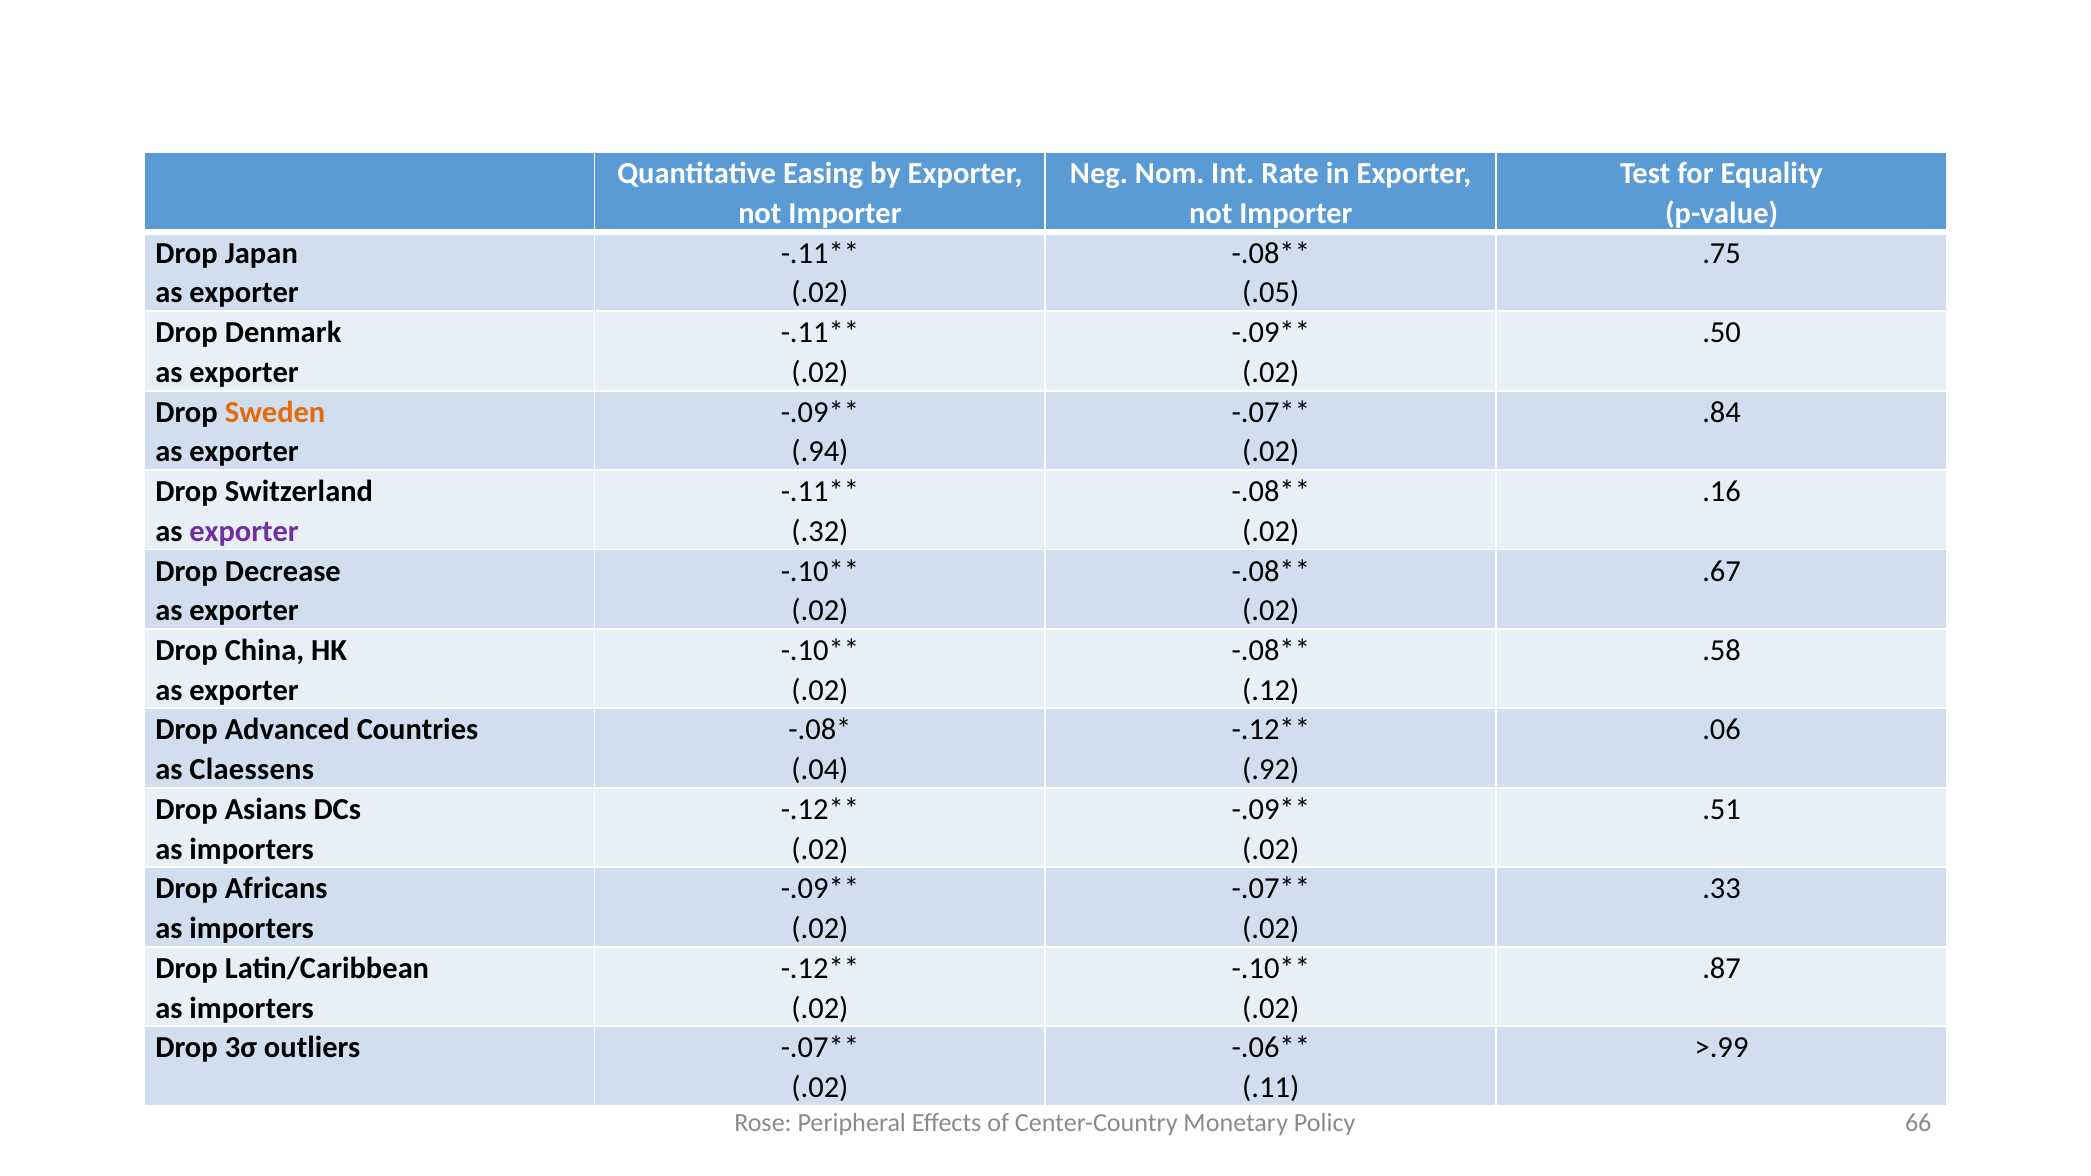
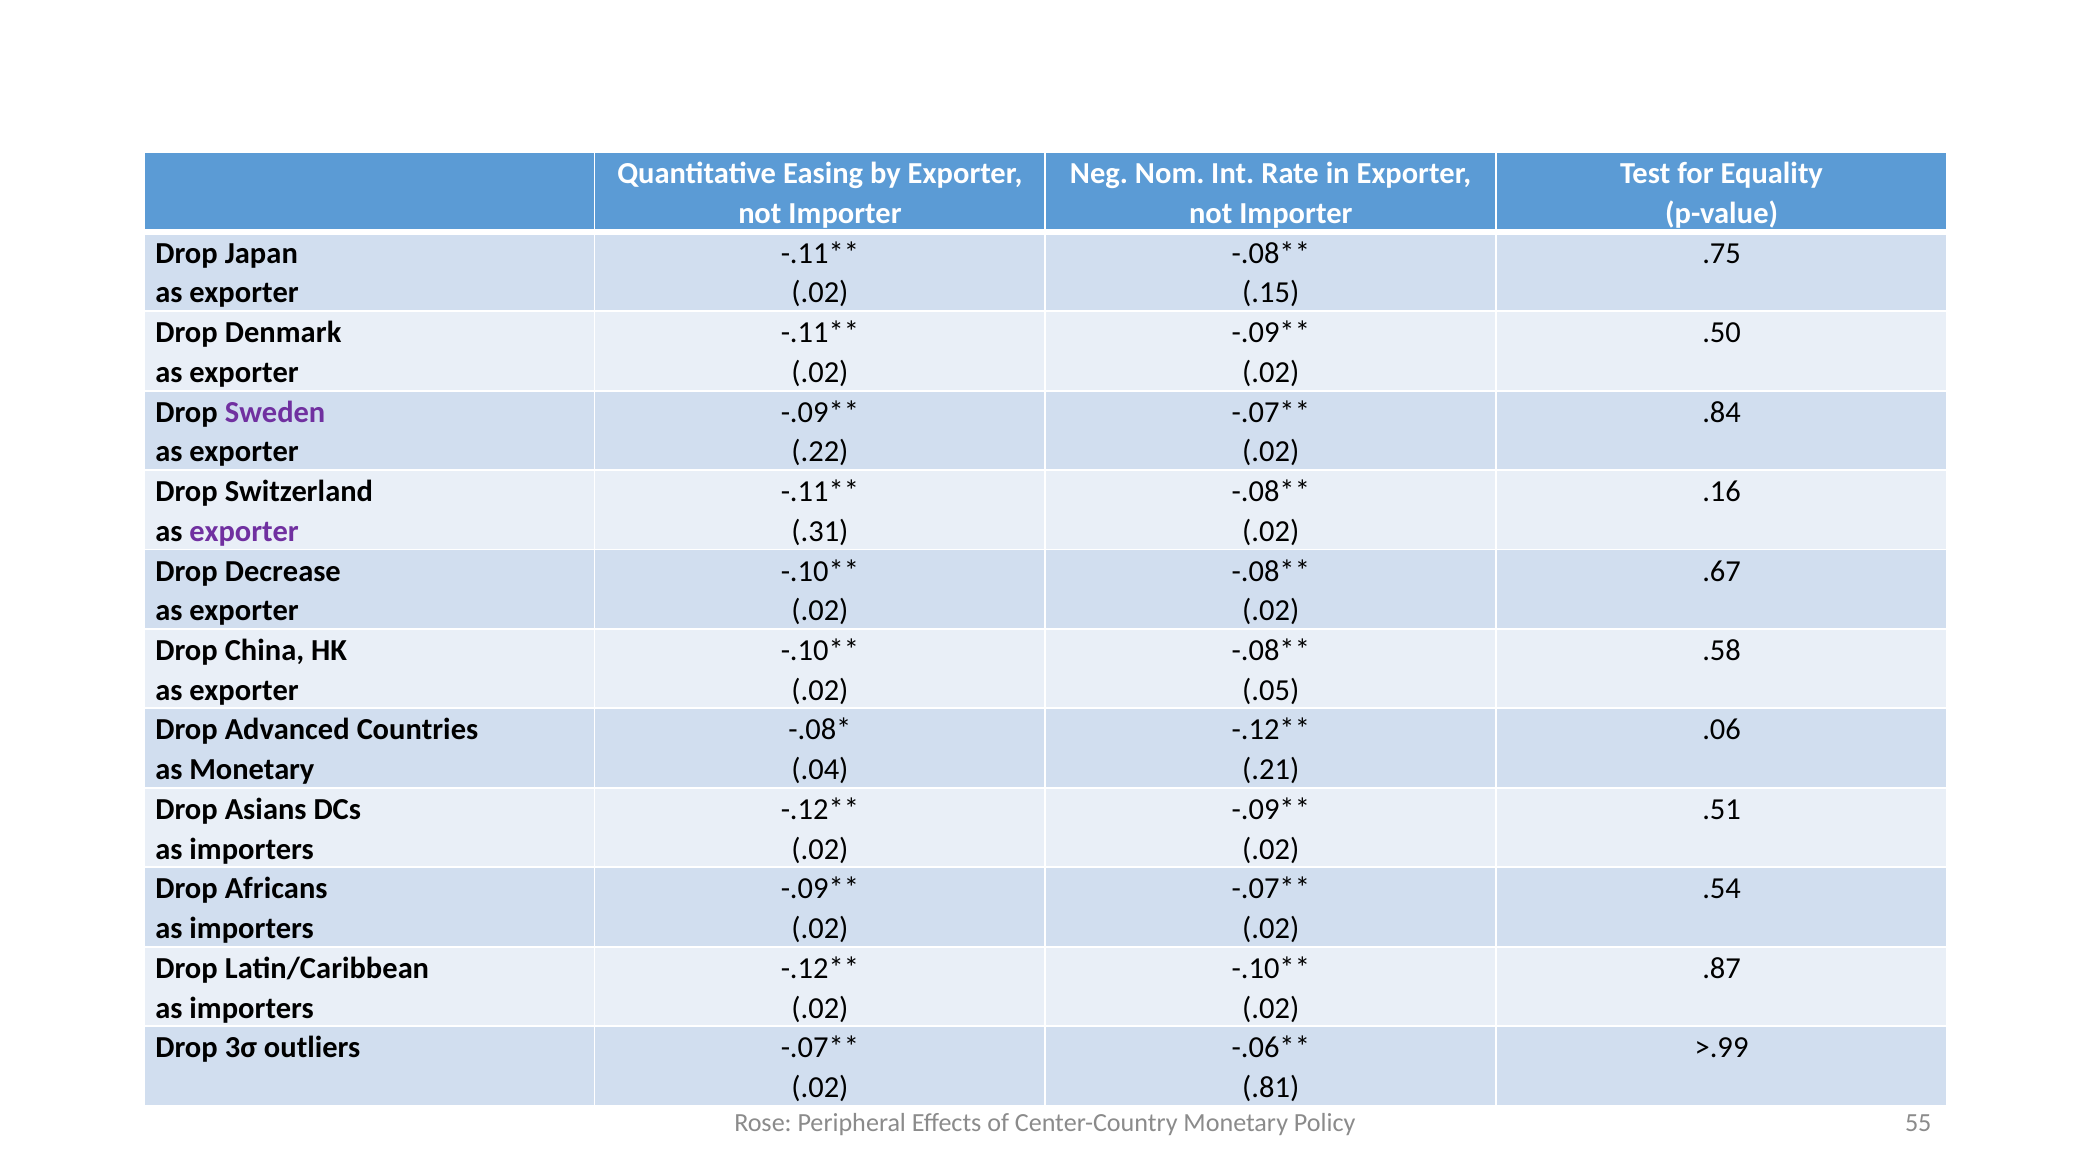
.05: .05 -> .15 (1271, 293)
Sweden colour: orange -> purple (275, 412)
.94: .94 -> .22 (820, 452)
.32: .32 -> .31 (820, 531)
.12: .12 -> .05 (1271, 690)
as Claessens: Claessens -> Monetary (252, 770)
.92: .92 -> .21 (1271, 770)
.33: .33 -> .54 (1722, 889)
.11: .11 -> .81 (1271, 1088)
66: 66 -> 55 (1918, 1123)
